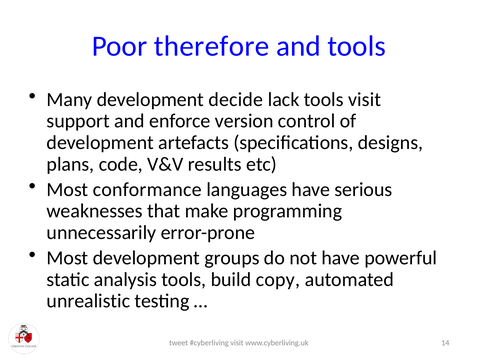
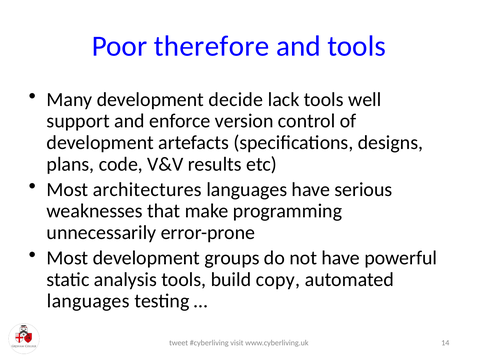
tools visit: visit -> well (365, 99)
conformance: conformance -> architectures (147, 189)
unrealistic: unrealistic -> languages (88, 301)
